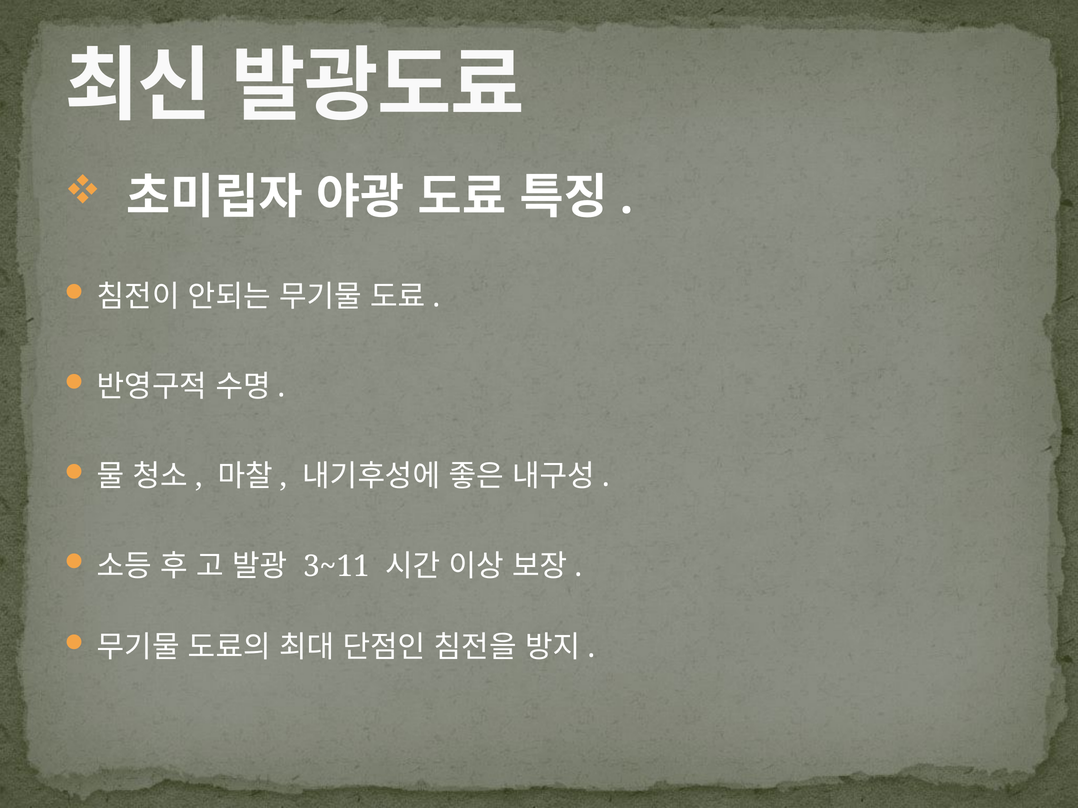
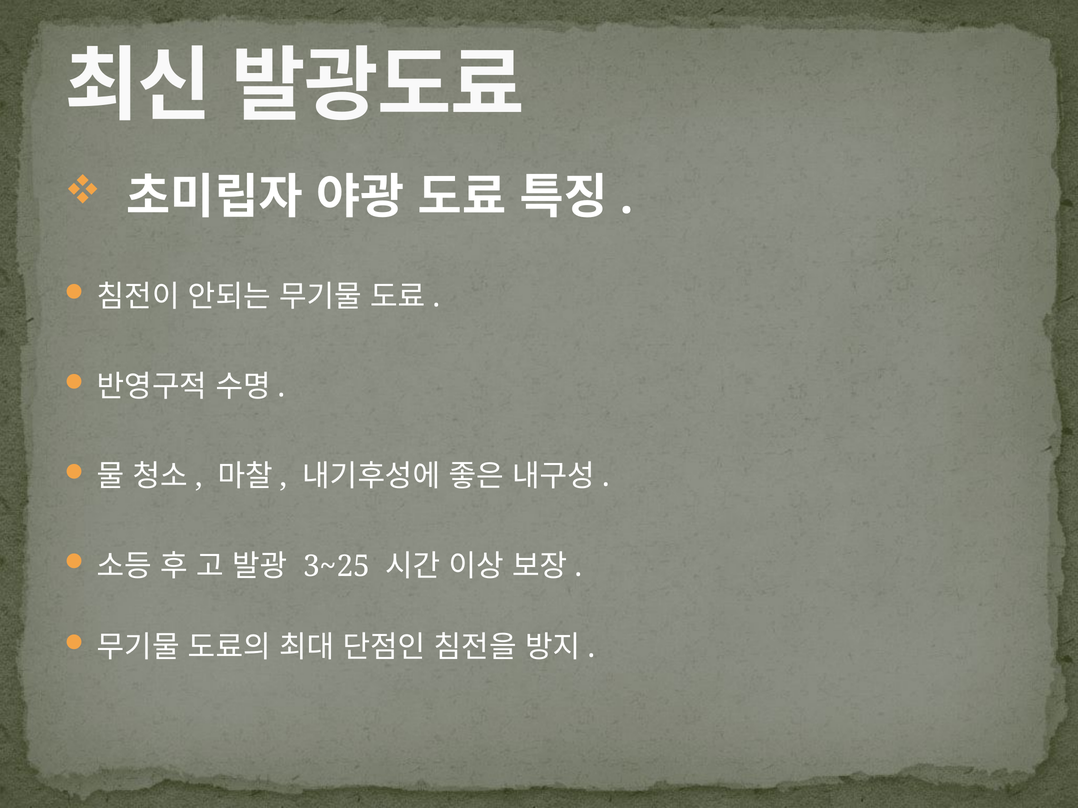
3~11: 3~11 -> 3~25 (337, 567)
